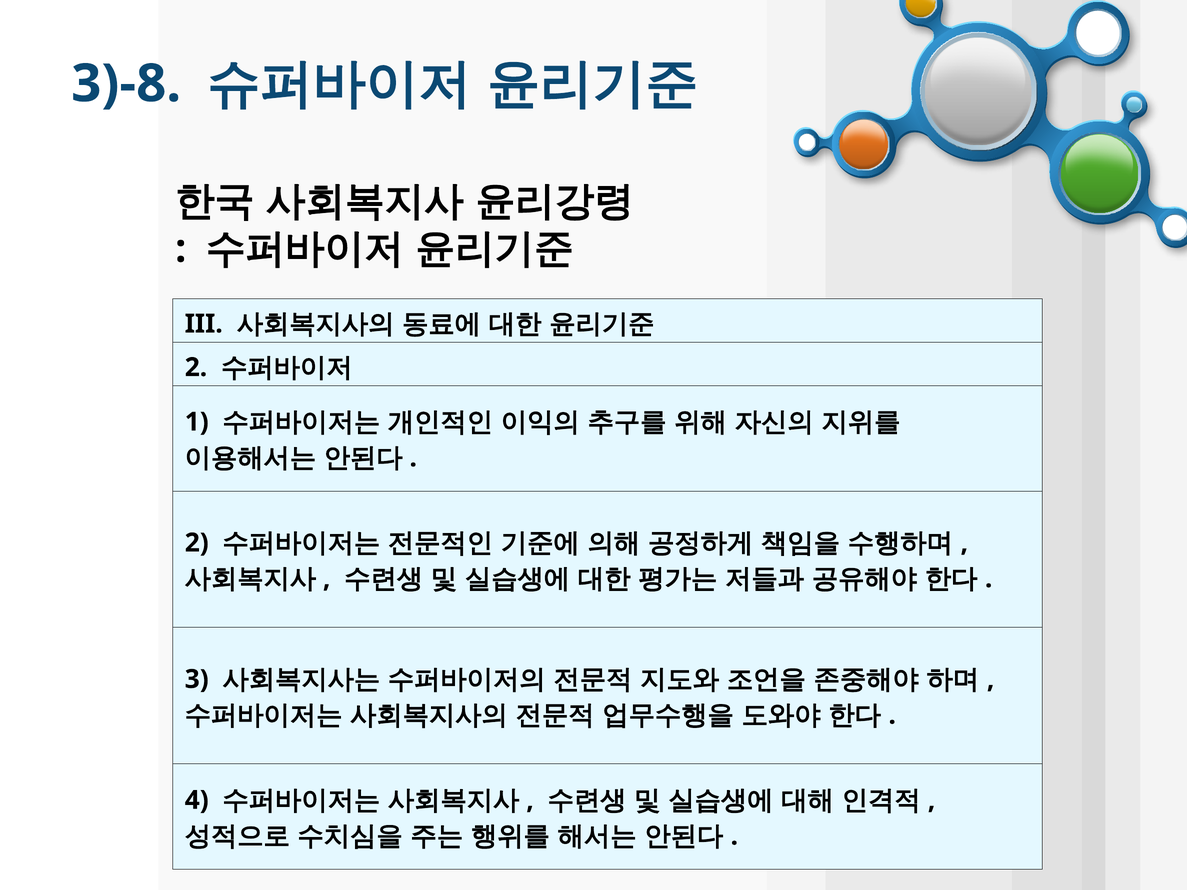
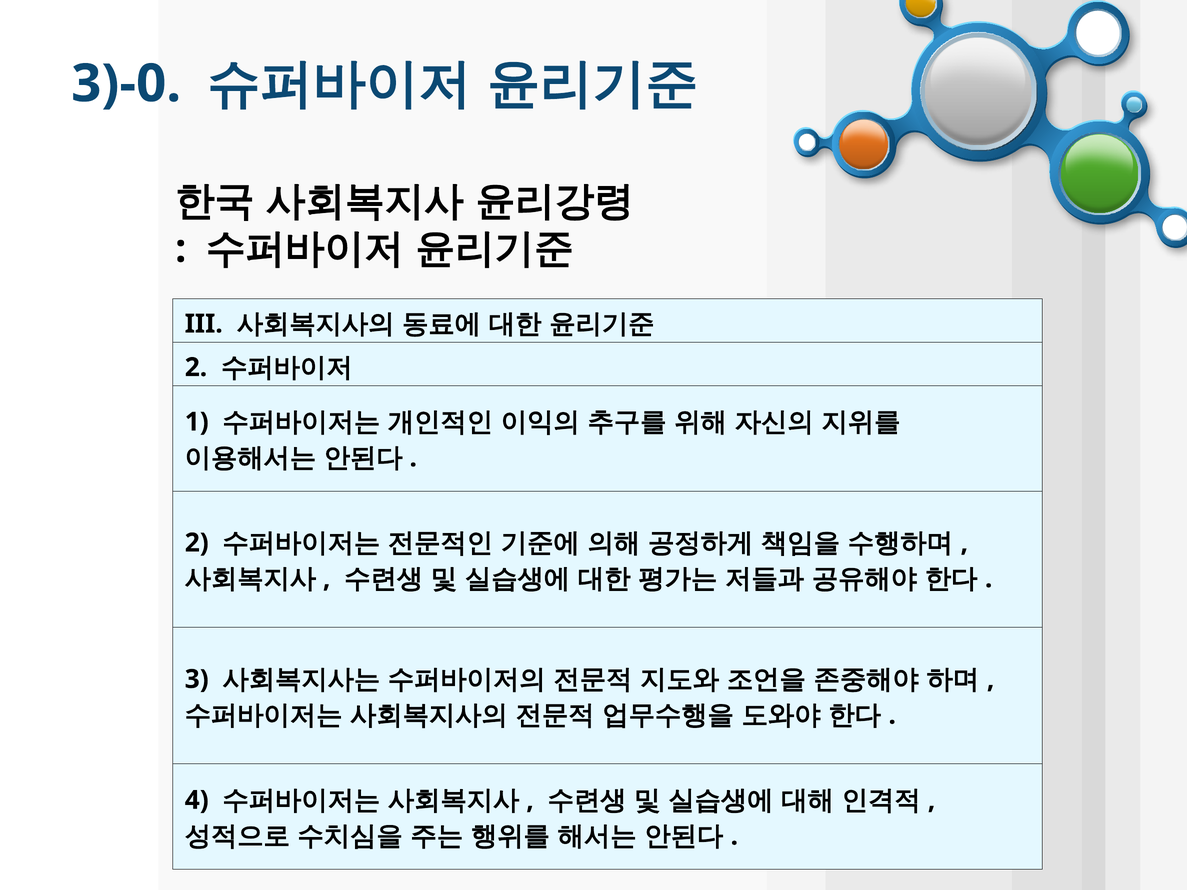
3)-8: 3)-8 -> 3)-0 (126, 84)
